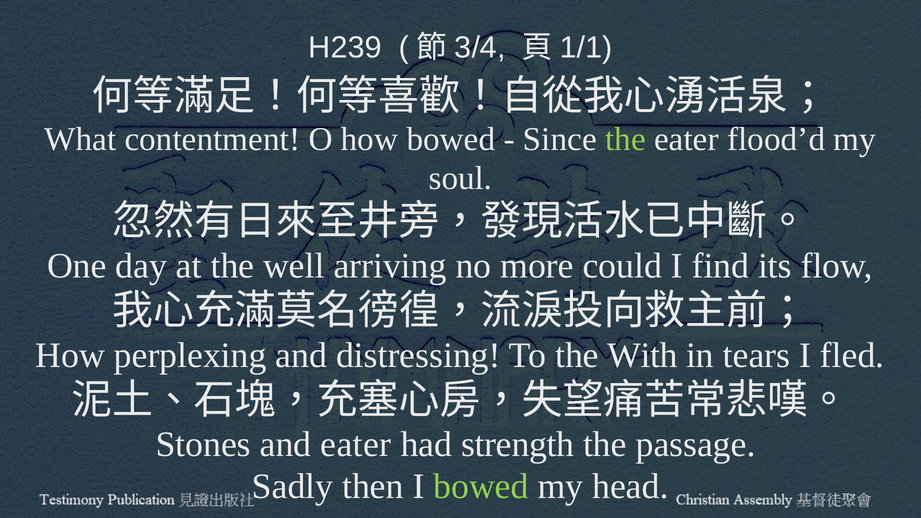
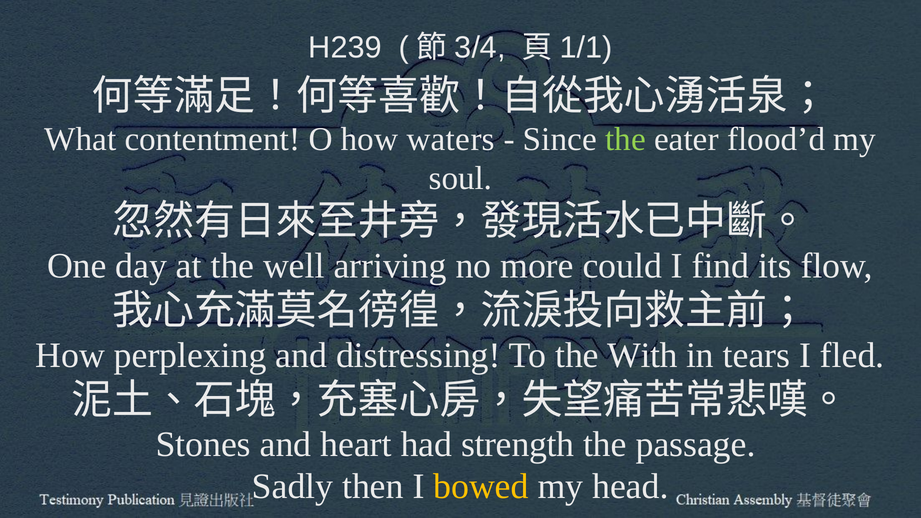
how bowed: bowed -> waters (451, 139)
and eater: eater -> heart (356, 445)
bowed colour: light green -> yellow (481, 486)
